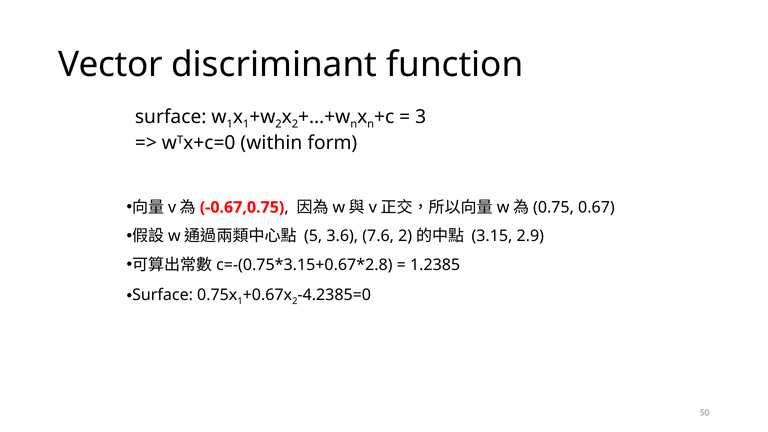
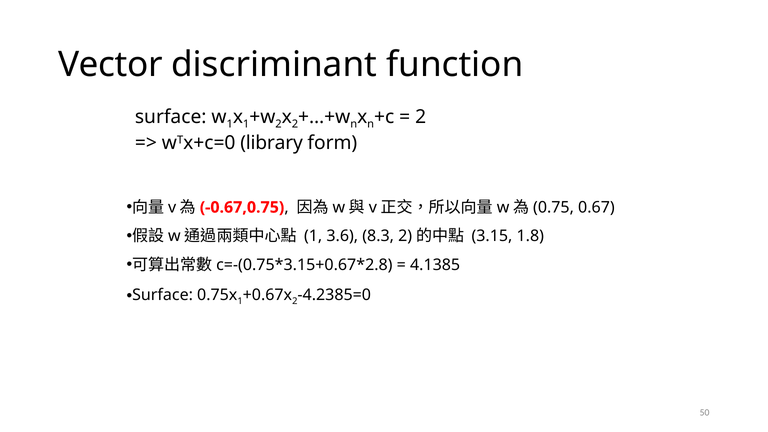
3: 3 -> 2 (421, 117)
within: within -> library (272, 143)
5: 5 -> 1 (313, 236)
7.6: 7.6 -> 8.3 (378, 236)
2.9: 2.9 -> 1.8 (530, 236)
1.2385: 1.2385 -> 4.1385 (435, 265)
